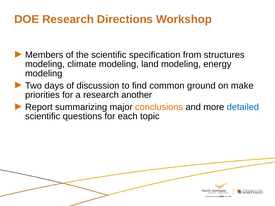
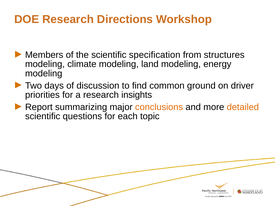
make: make -> driver (242, 86)
another: another -> insights (137, 95)
detailed colour: blue -> orange (243, 107)
